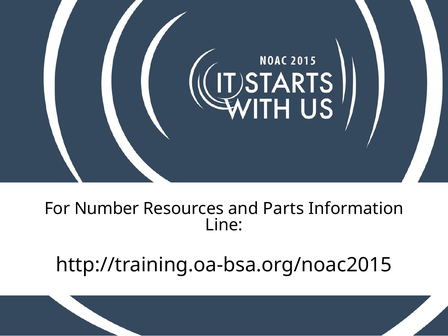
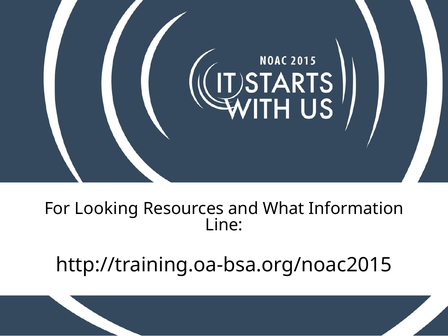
Number: Number -> Looking (107, 209)
Parts: Parts -> What (284, 209)
